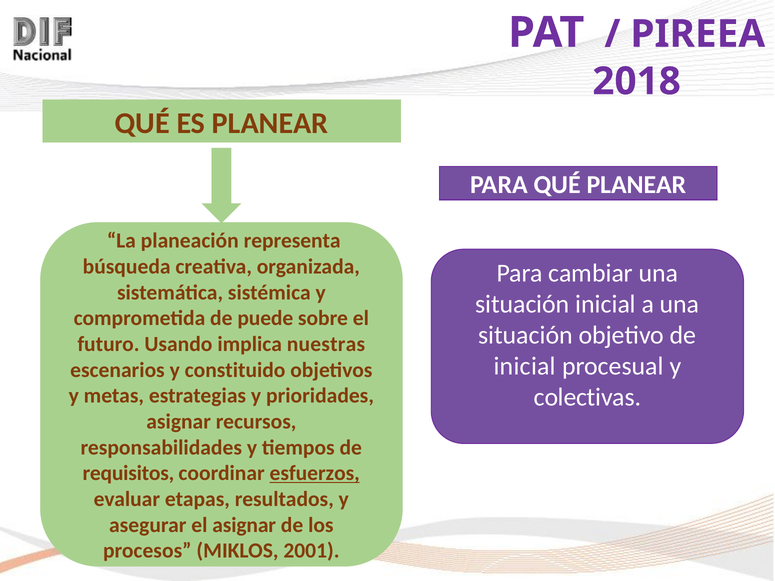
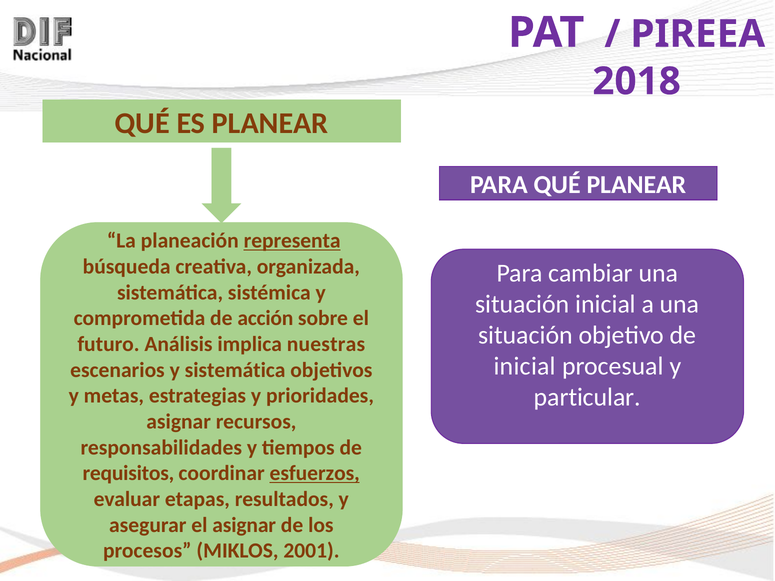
representa underline: none -> present (292, 241)
puede: puede -> acción (265, 318)
Usando: Usando -> Análisis (178, 344)
y constituido: constituido -> sistemática (235, 370)
colectivas: colectivas -> particular (587, 397)
